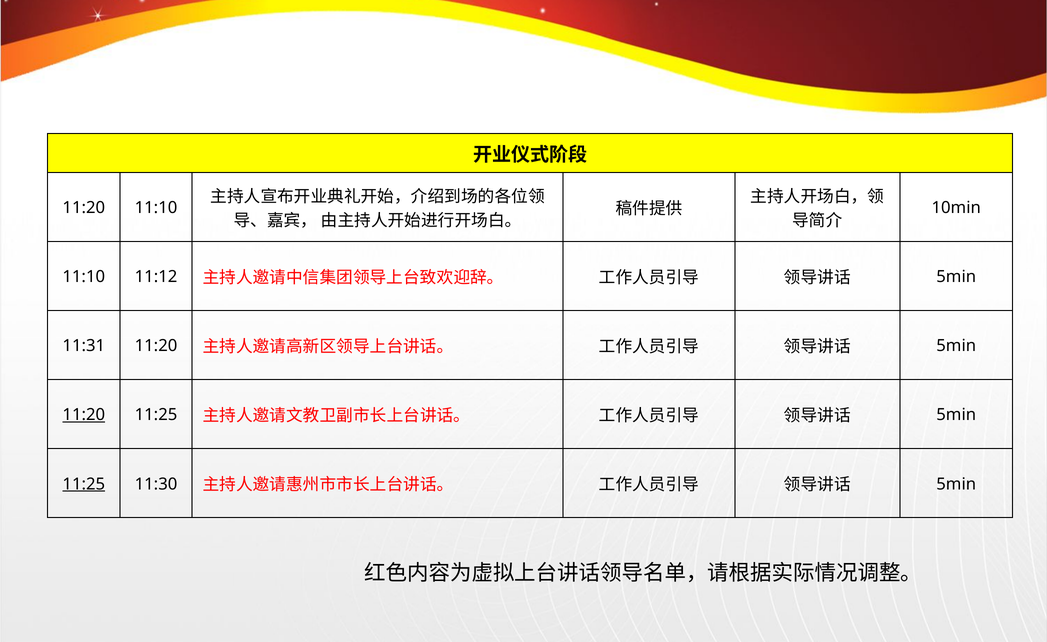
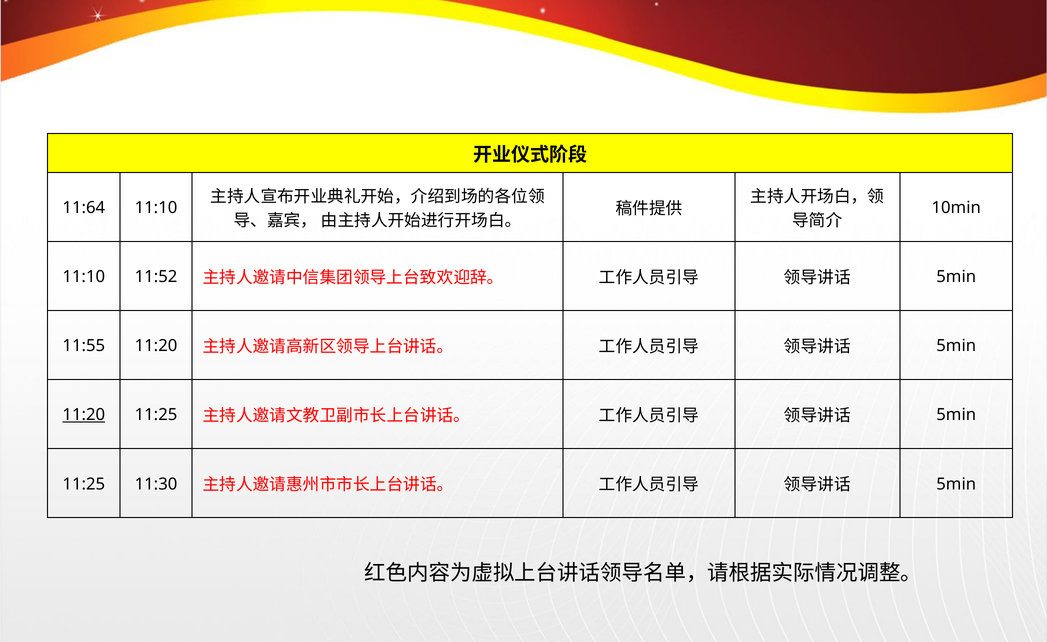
11:20: 11:20 -> 11:64 (84, 208)
11:12: 11:12 -> 11:52 (156, 277)
11:31: 11:31 -> 11:55 (84, 346)
11:25 underline: present -> none (84, 484)
